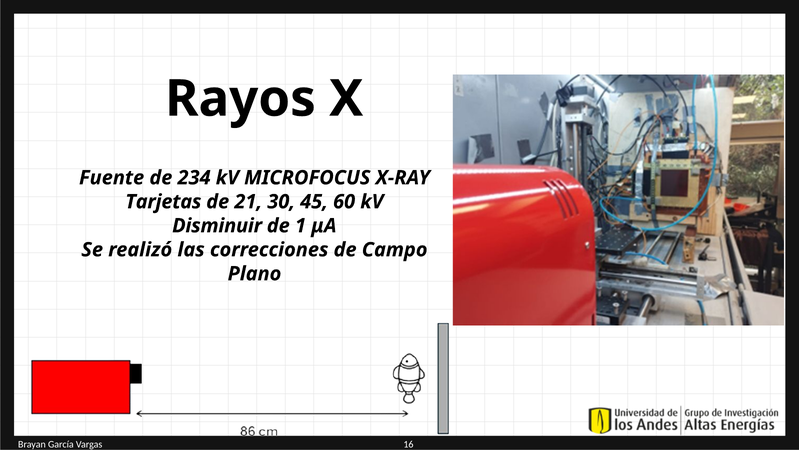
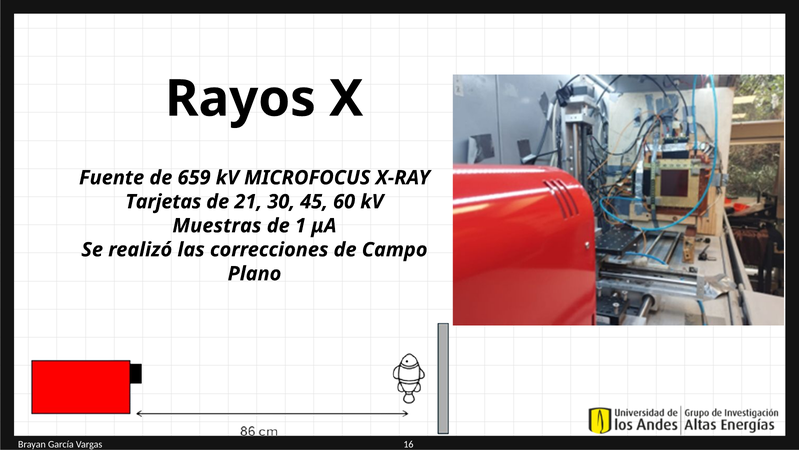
234: 234 -> 659 (194, 178)
Disminuir: Disminuir -> Muestras (217, 225)
